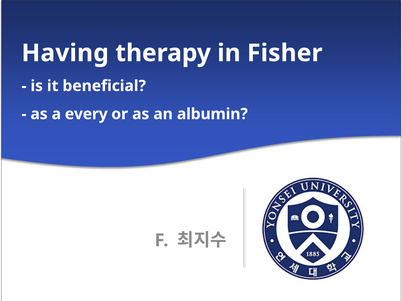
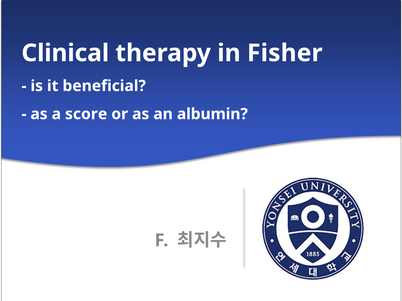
Having: Having -> Clinical (65, 53)
every: every -> score (86, 114)
